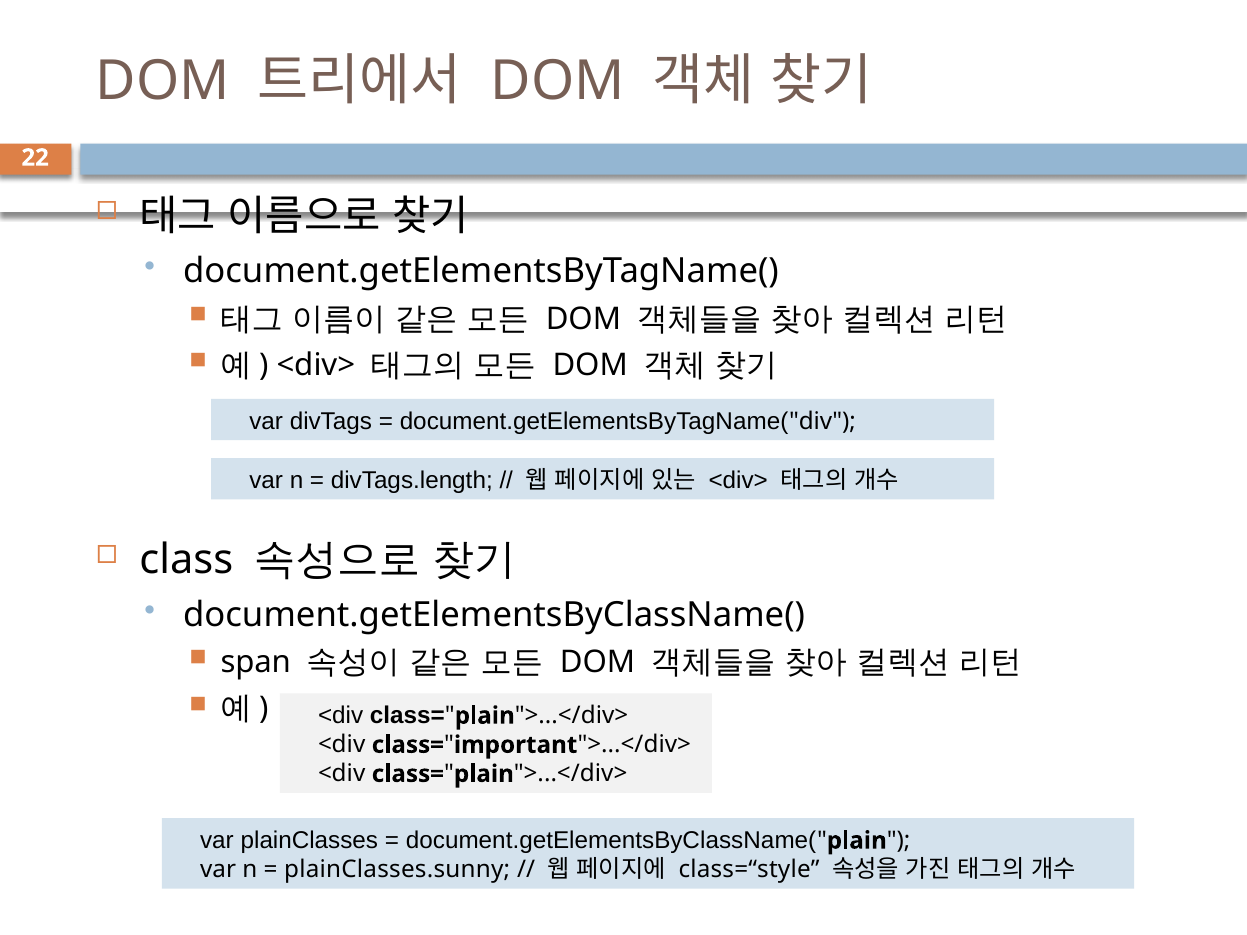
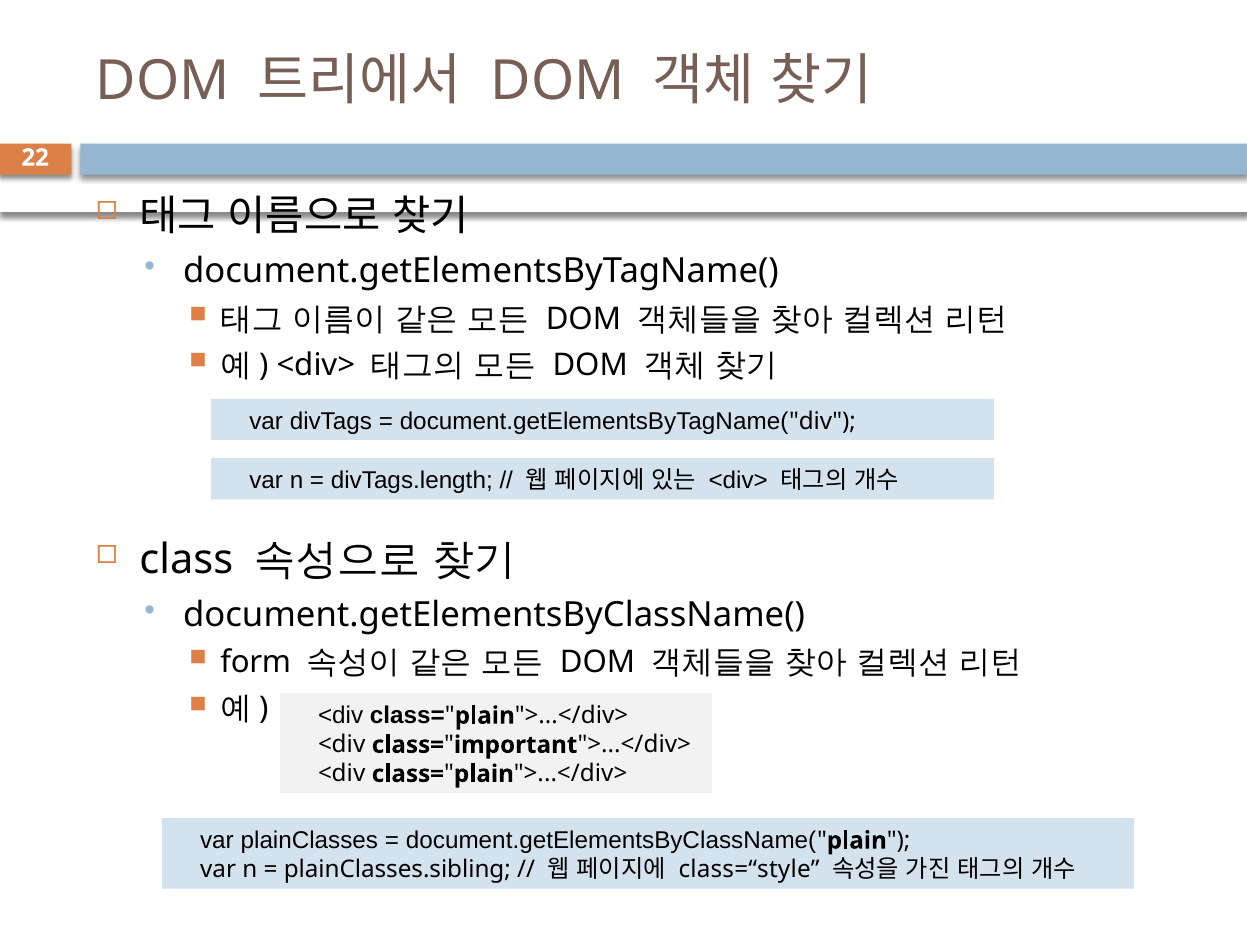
span: span -> form (256, 663)
plainClasses.sunny: plainClasses.sunny -> plainClasses.sibling (397, 870)
